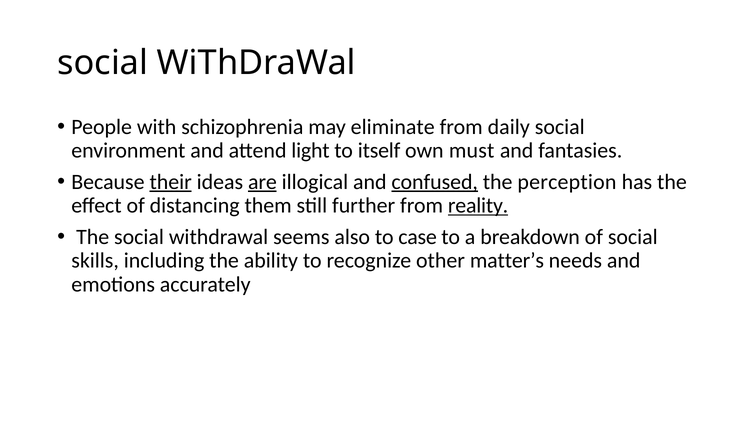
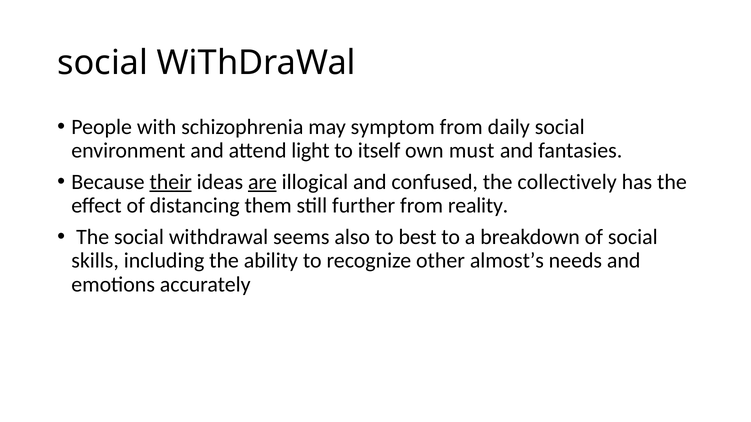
eliminate: eliminate -> symptom (393, 127)
confused underline: present -> none (435, 182)
perception: perception -> collectively (567, 182)
reality underline: present -> none (478, 206)
case: case -> best (418, 237)
matter’s: matter’s -> almost’s (507, 261)
